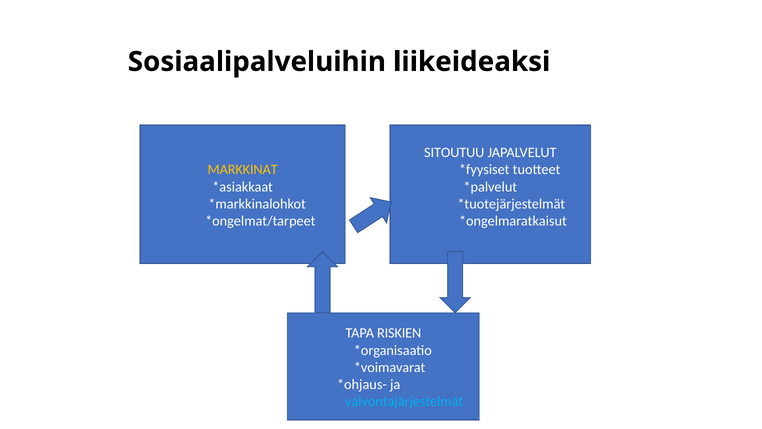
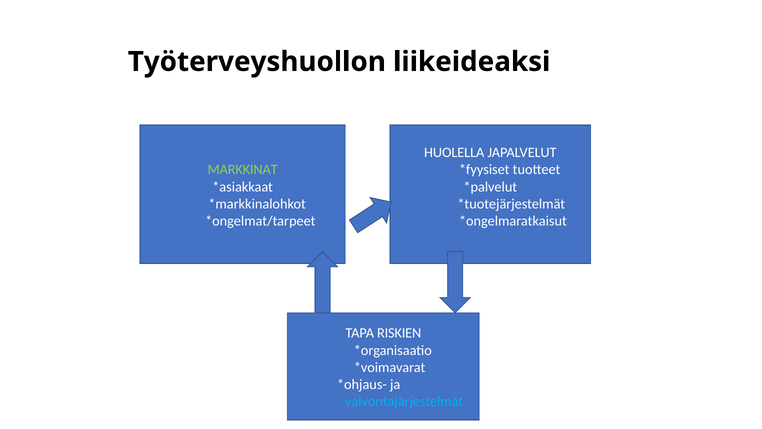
Sosiaalipalveluihin: Sosiaalipalveluihin -> Työterveyshuollon (257, 62)
SITOUTUU: SITOUTUU -> HUOLELLA (454, 152)
MARKKINAT colour: yellow -> light green (243, 170)
